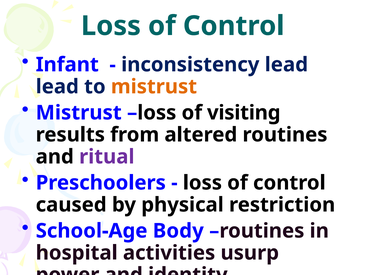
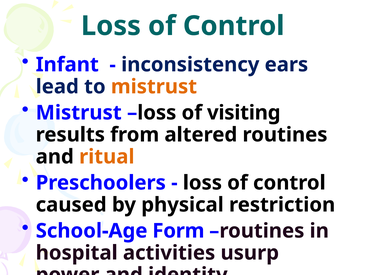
inconsistency lead: lead -> ears (286, 65)
ritual colour: purple -> orange (107, 156)
Body: Body -> Form (178, 230)
